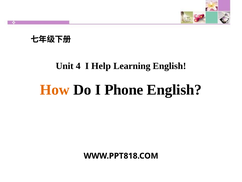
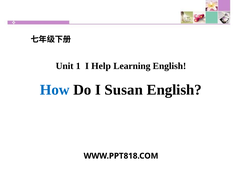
4: 4 -> 1 (78, 66)
How colour: orange -> blue (55, 90)
Phone: Phone -> Susan (124, 90)
